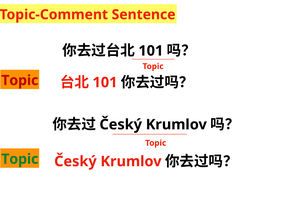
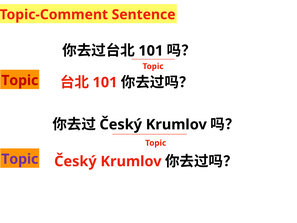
Topic colour: green -> purple (20, 159)
